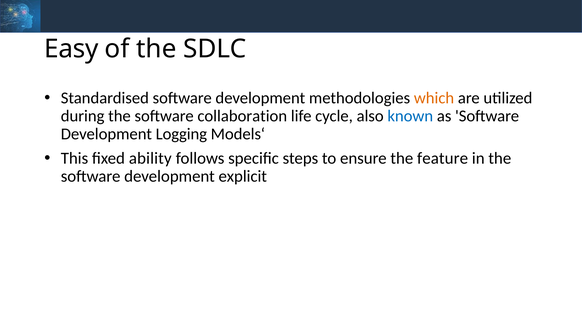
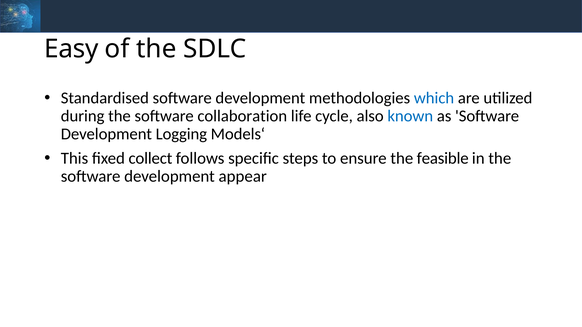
which colour: orange -> blue (434, 98)
ability: ability -> collect (150, 158)
feature: feature -> feasible (443, 158)
explicit: explicit -> appear (243, 177)
